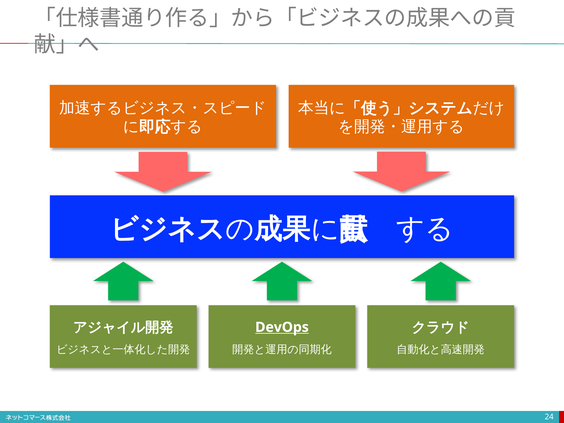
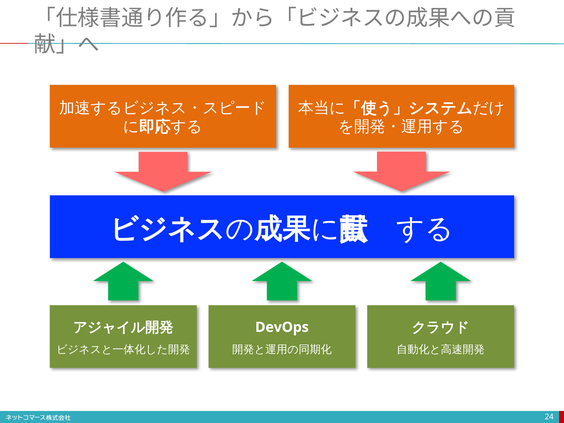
DevOps underline: present -> none (282, 327)
